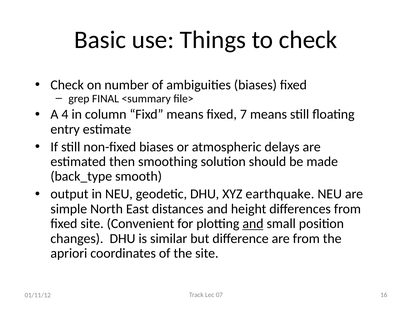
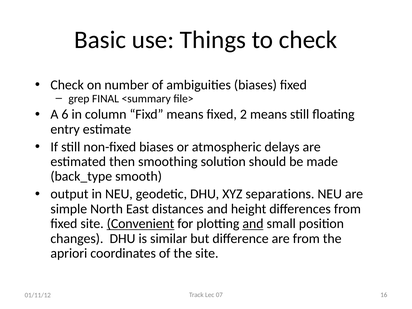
4: 4 -> 6 (65, 114)
7: 7 -> 2 (243, 114)
earthquake: earthquake -> separations (280, 194)
Convenient underline: none -> present (141, 224)
